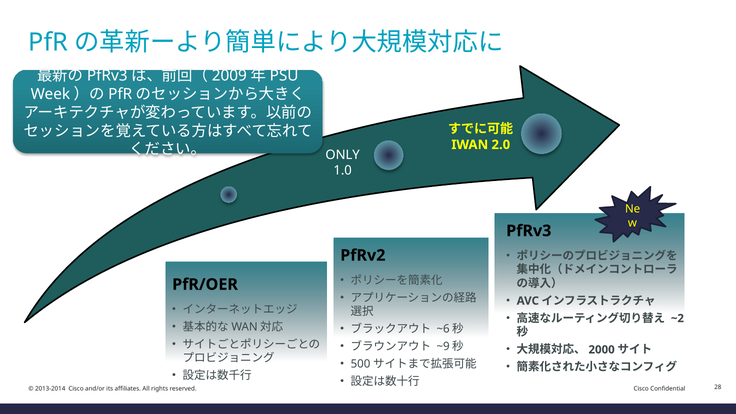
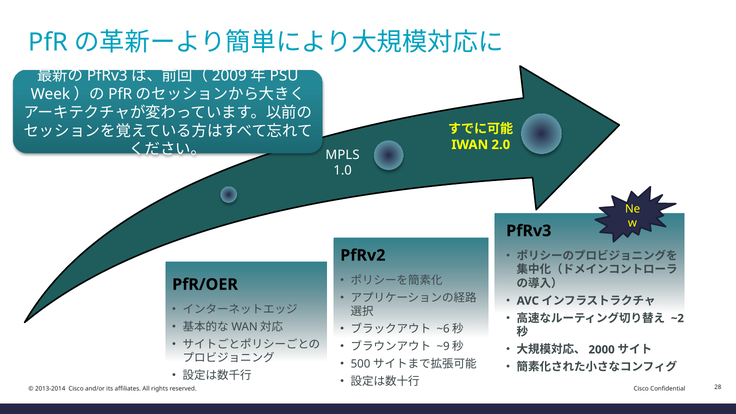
ONLY: ONLY -> MPLS (343, 155)
